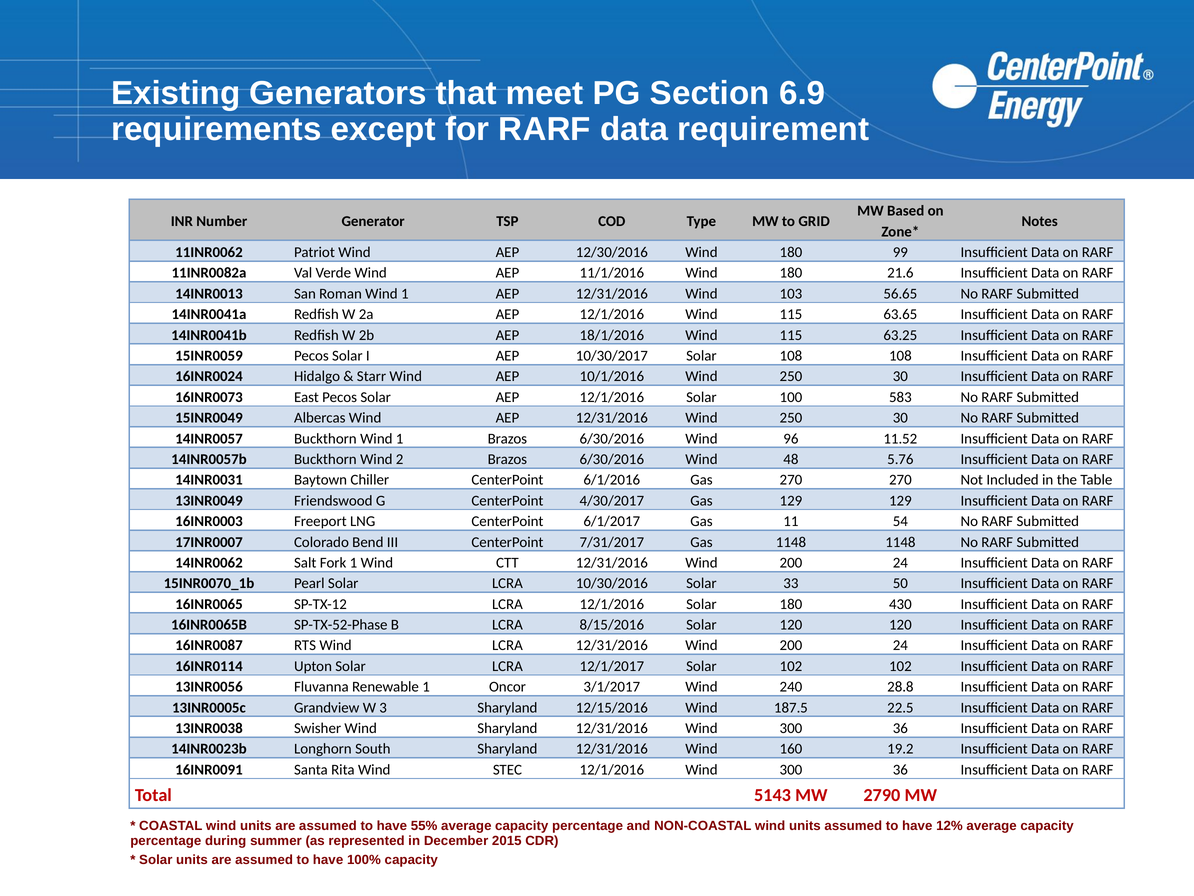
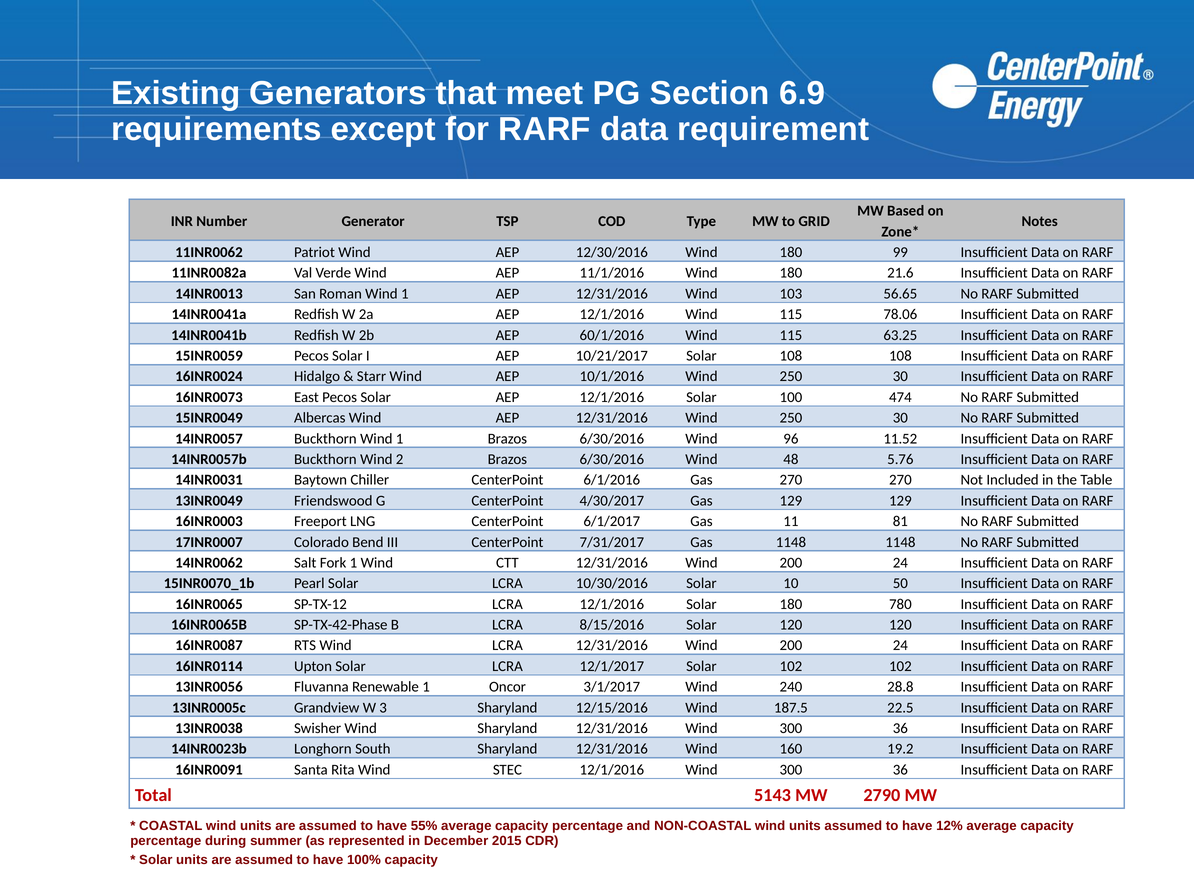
63.65: 63.65 -> 78.06 (900, 314)
18/1/2016: 18/1/2016 -> 60/1/2016 (612, 335)
10/30/2017: 10/30/2017 -> 10/21/2017 (612, 356)
583: 583 -> 474 (900, 397)
54: 54 -> 81 (900, 521)
33: 33 -> 10 (791, 583)
430: 430 -> 780 (900, 604)
SP-TX-52-Phase: SP-TX-52-Phase -> SP-TX-42-Phase (341, 625)
